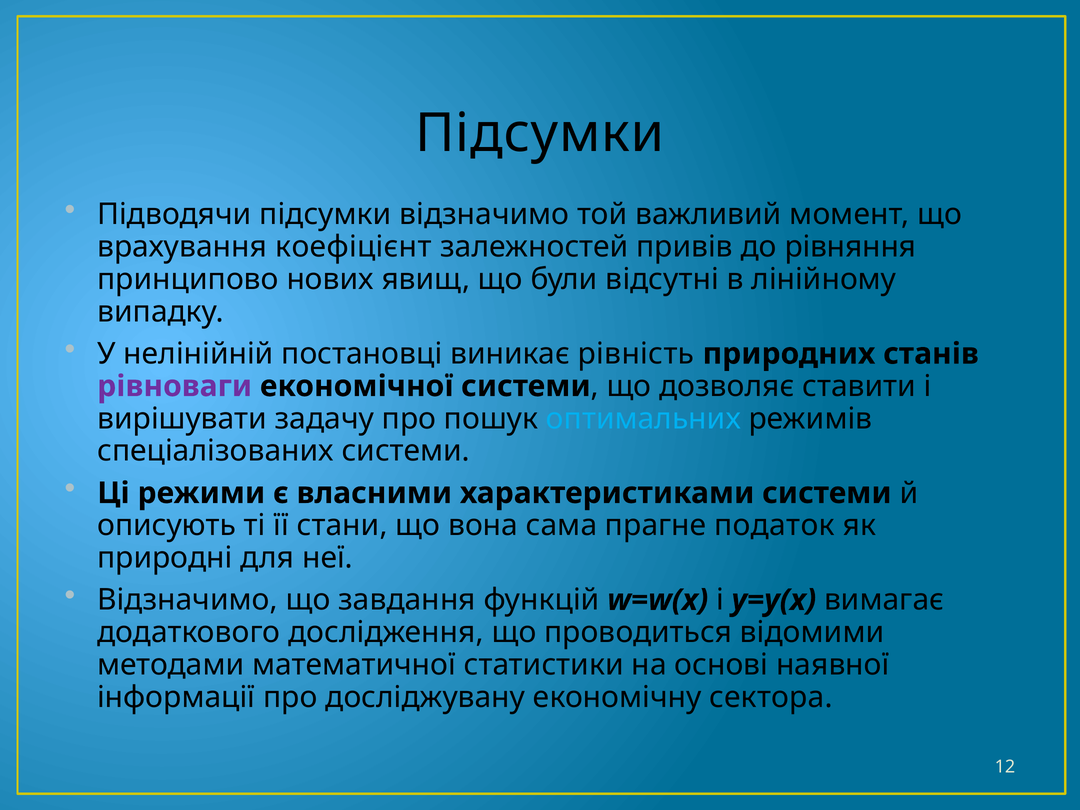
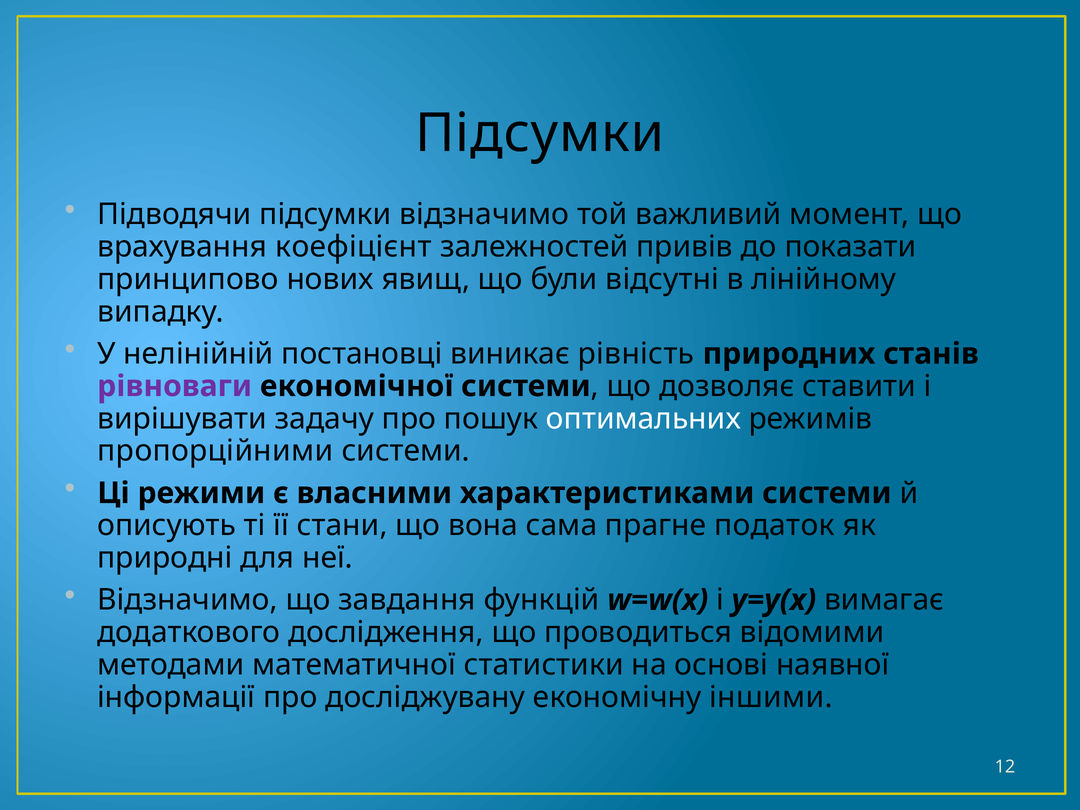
рівняння: рівняння -> показати (850, 247)
оптимальних colour: light blue -> white (643, 419)
спеціалізованих: спеціалізованих -> пропорційними (215, 451)
сектора: сектора -> іншими (771, 697)
